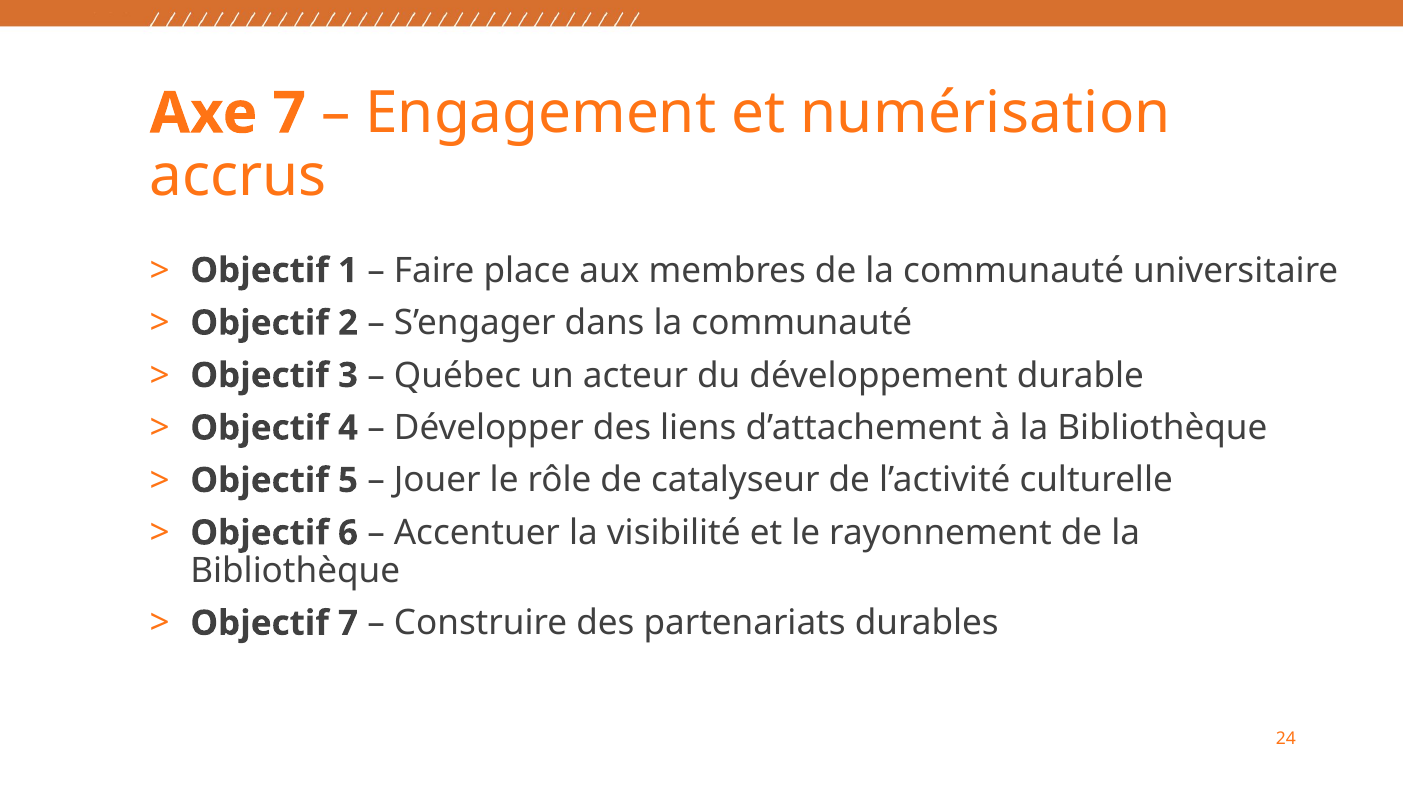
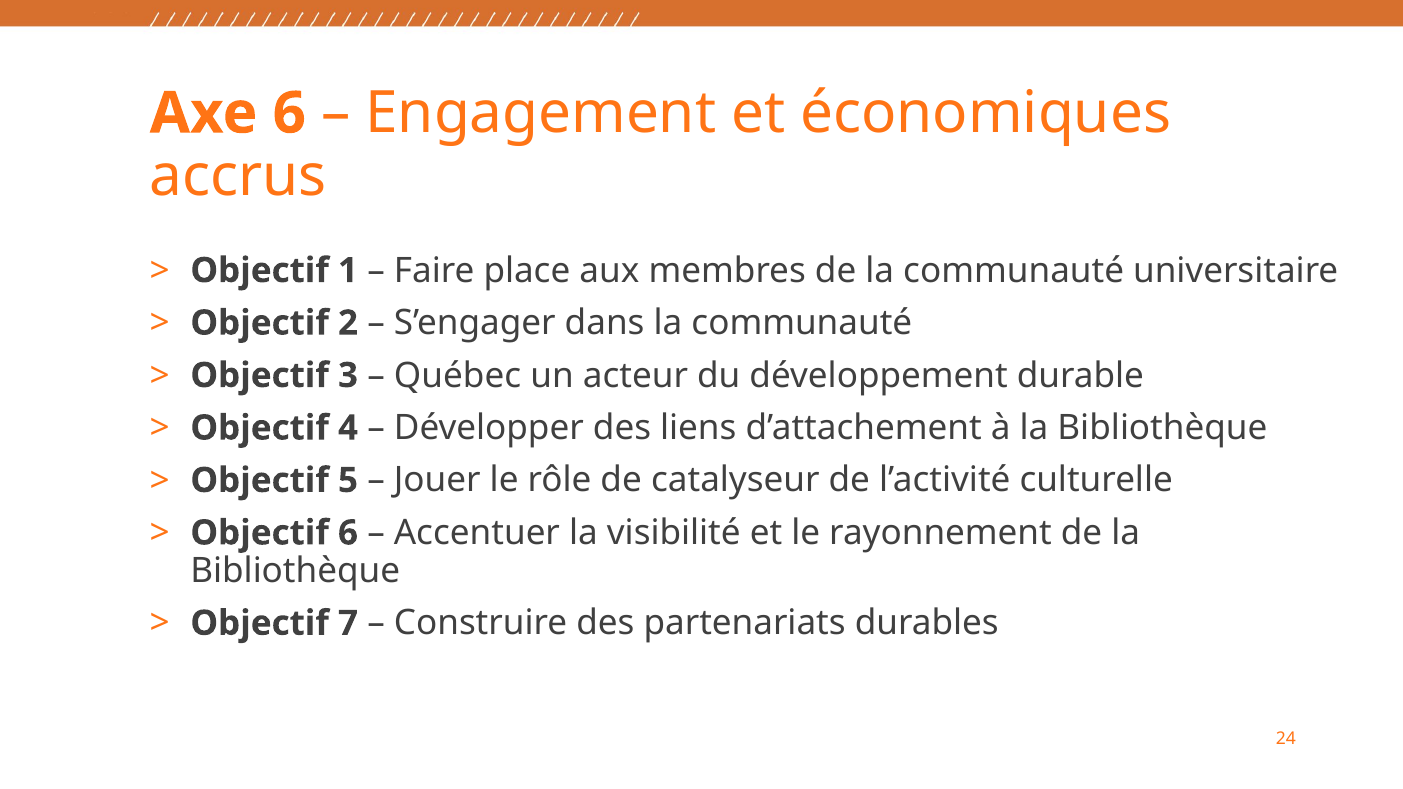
Axe 7: 7 -> 6 (289, 113)
numérisation: numérisation -> économiques (986, 113)
